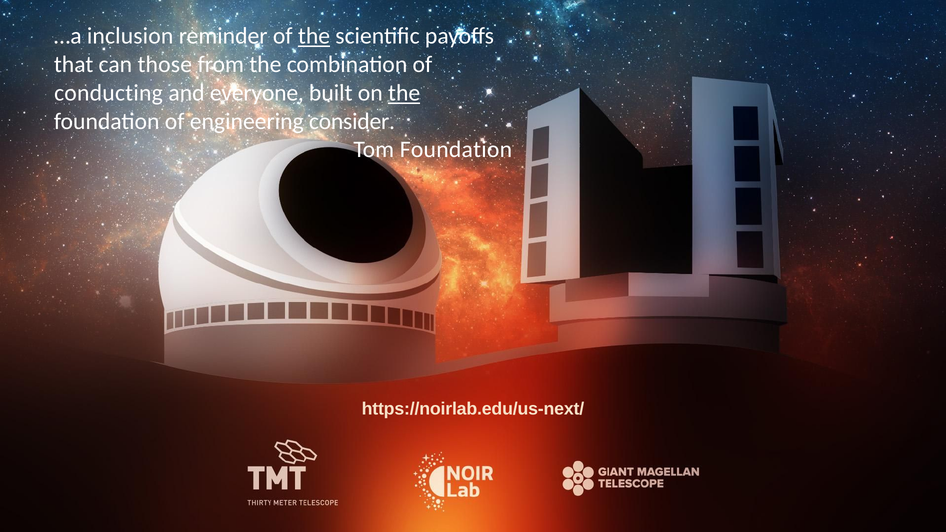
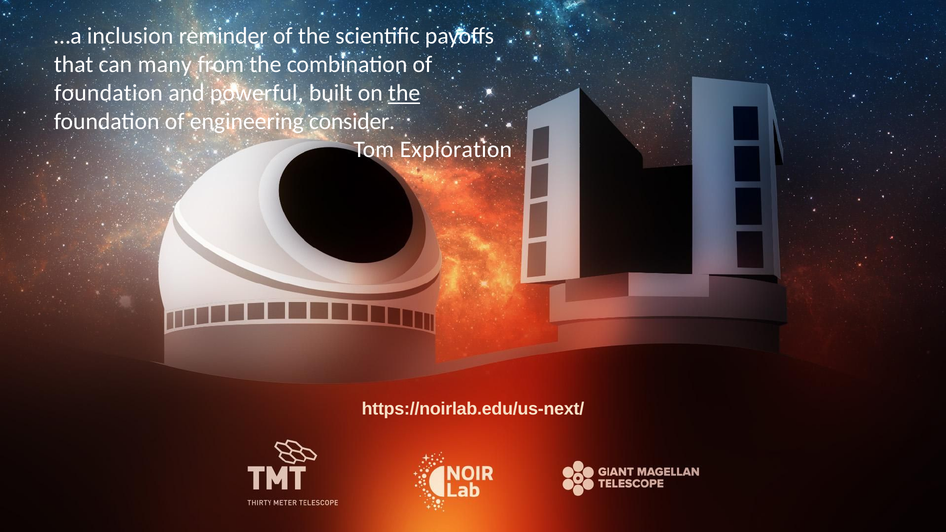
the underline: present -> none (314, 36)
those: those -> many (165, 65)
conducting: conducting -> foundation (108, 93)
everyone: everyone -> powerful (257, 93)
Tom Foundation: Foundation -> Exploration (456, 150)
